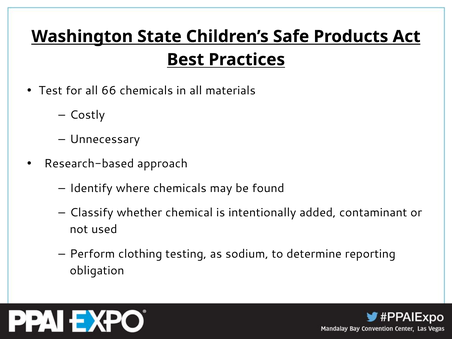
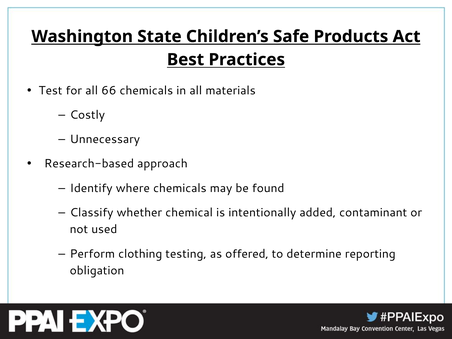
sodium: sodium -> offered (247, 254)
